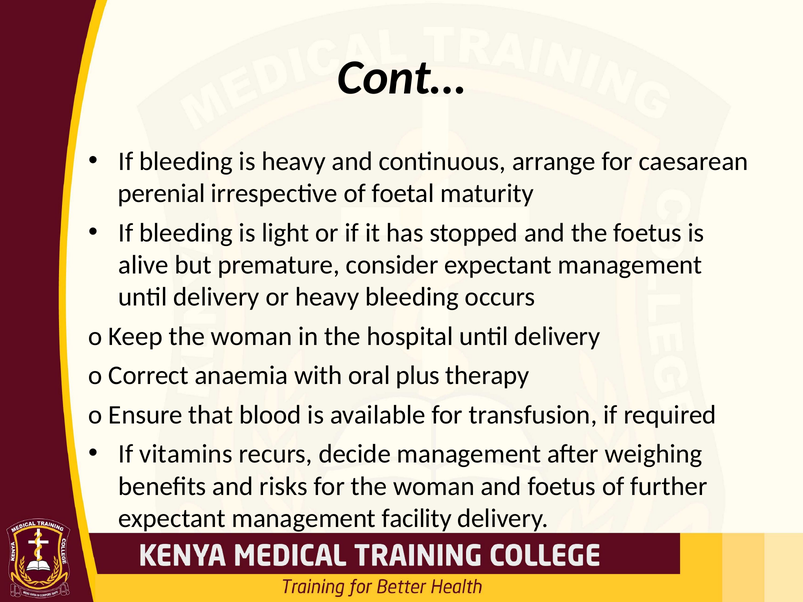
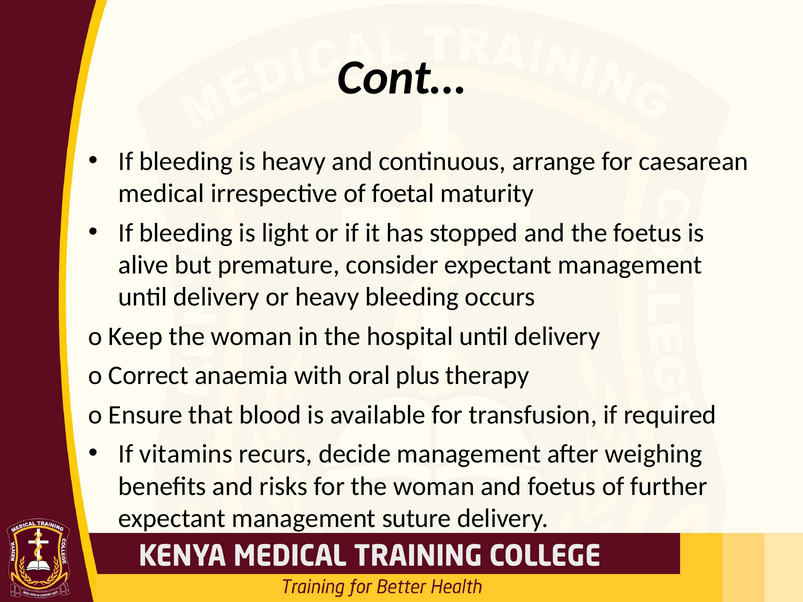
perenial: perenial -> medical (161, 194)
facility: facility -> suture (417, 519)
